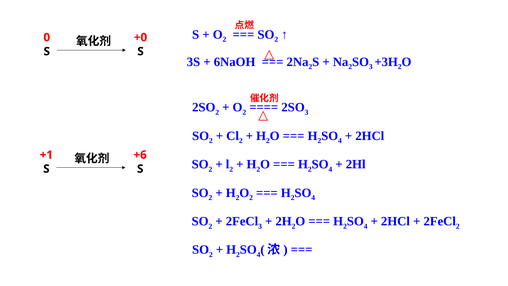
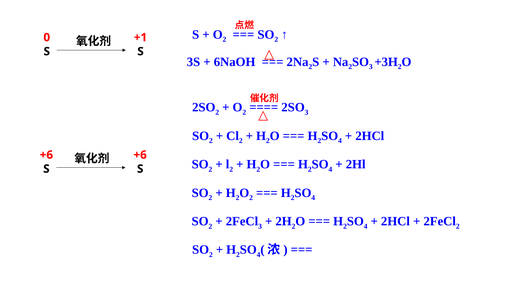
+0: +0 -> +1 (141, 37)
+1: +1 -> +6 (46, 155)
